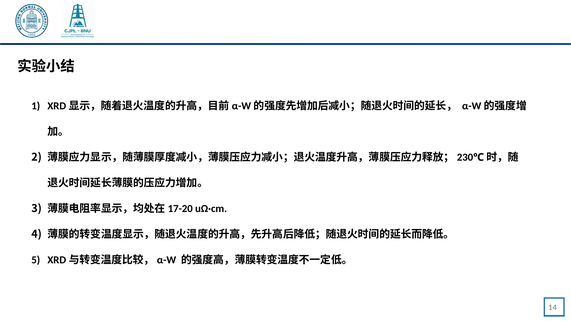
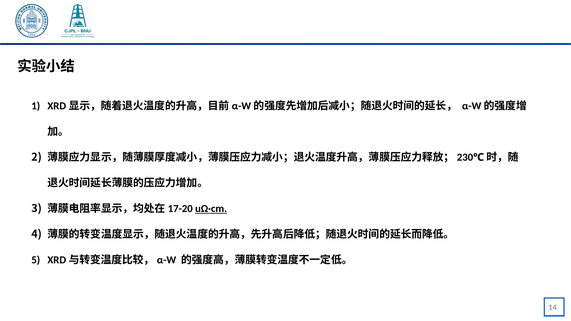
uΩ·cm underline: none -> present (211, 209)
